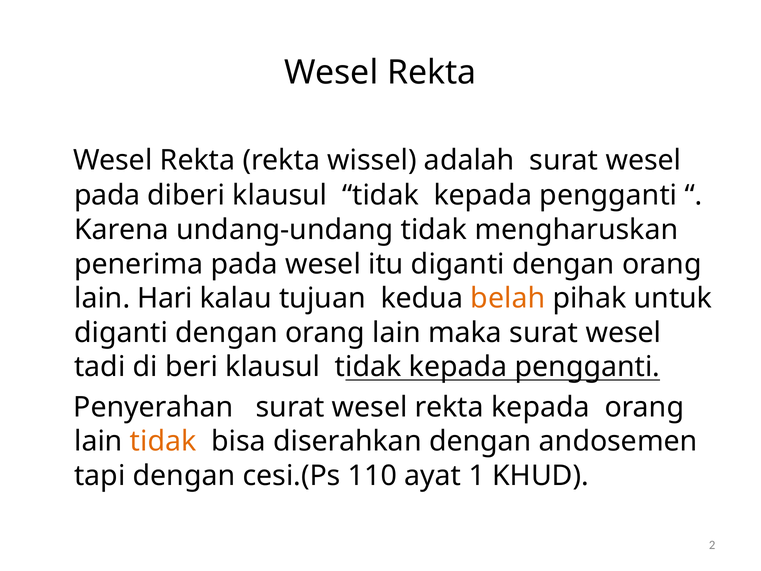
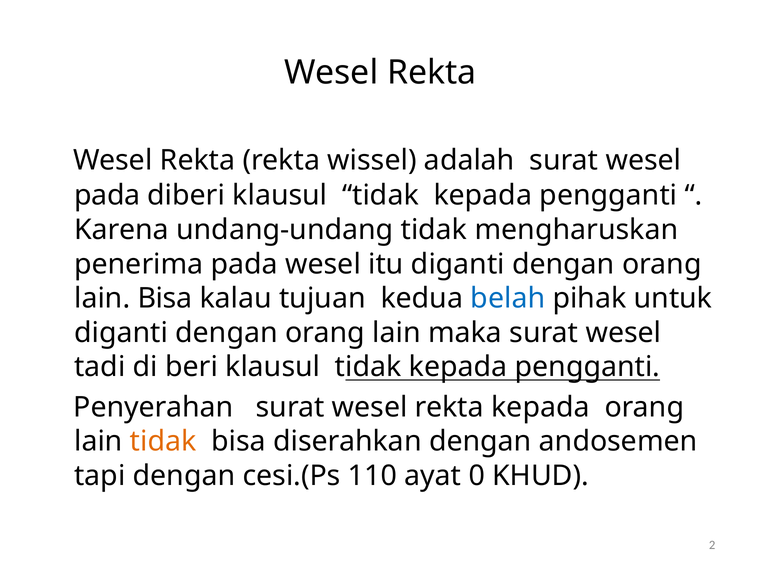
lain Hari: Hari -> Bisa (165, 298)
belah colour: orange -> blue (508, 298)
1: 1 -> 0 (477, 476)
